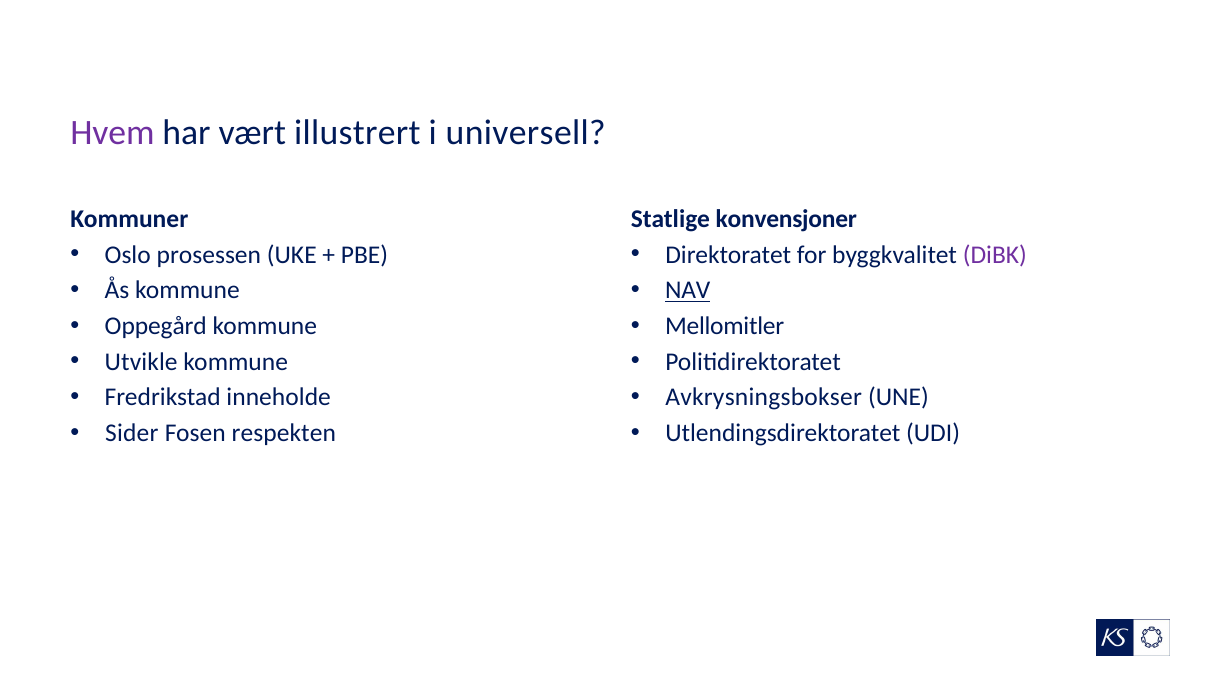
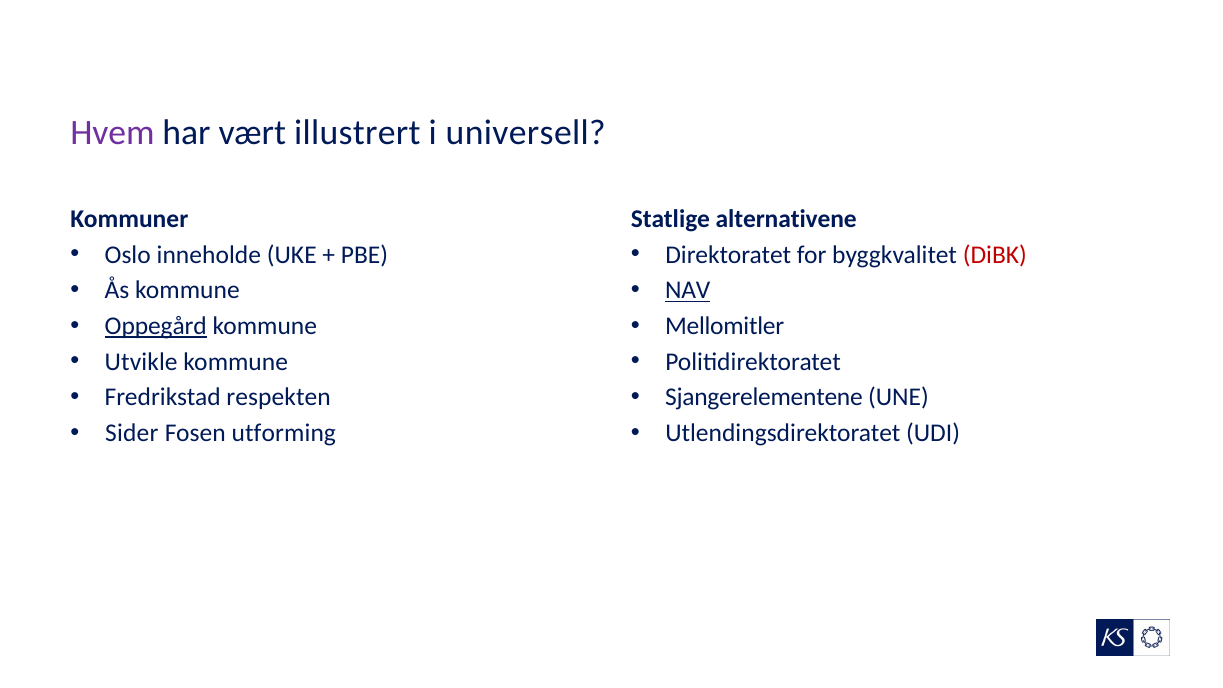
konvensjoner: konvensjoner -> alternativene (786, 219)
prosessen: prosessen -> inneholde (209, 255)
DiBK colour: purple -> red (995, 255)
Oppegård underline: none -> present (156, 326)
inneholde: inneholde -> respekten (279, 397)
Avkrysningsbokser: Avkrysningsbokser -> Sjangerelementene (764, 397)
respekten: respekten -> utforming (284, 433)
